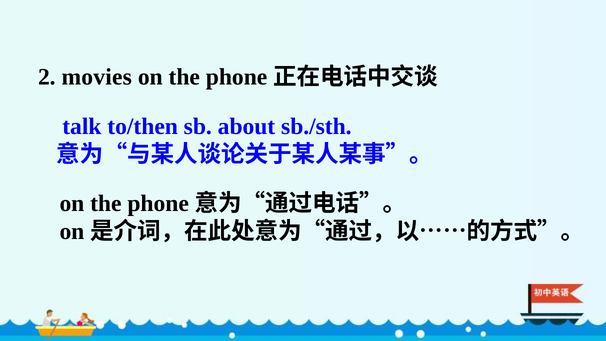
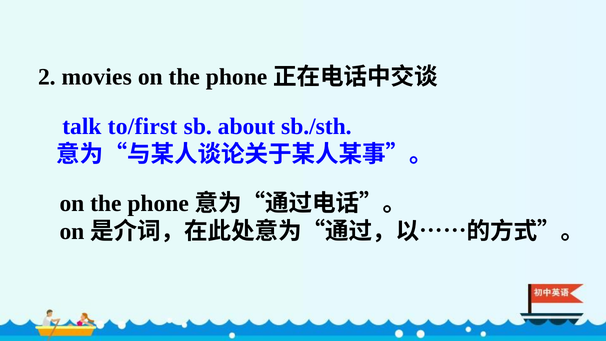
to/then: to/then -> to/first (143, 126)
